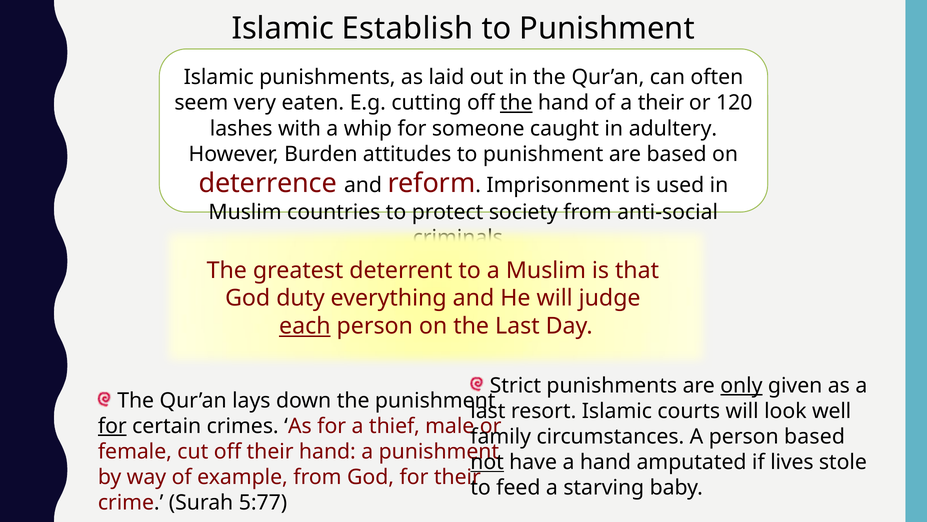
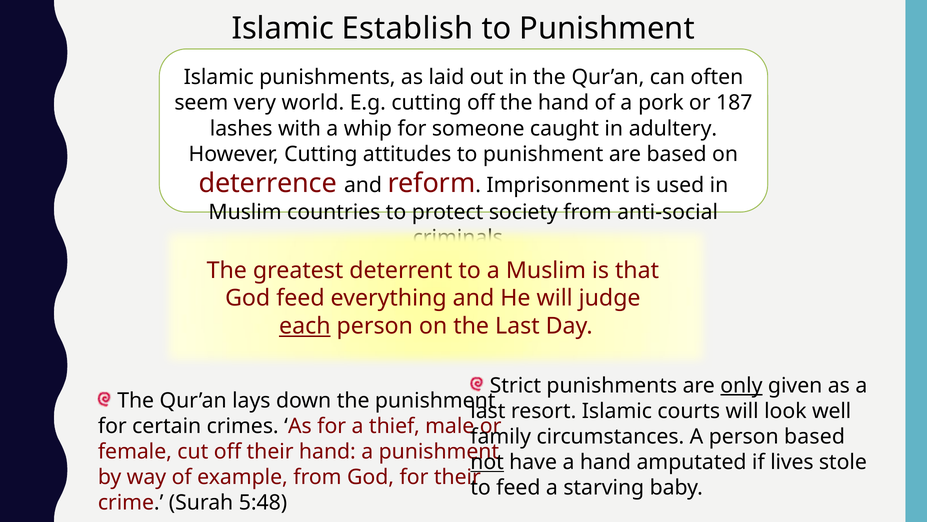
eaten: eaten -> world (313, 103)
the underline: present -> none (516, 103)
a their: their -> pork (661, 103)
120: 120 -> 187 (734, 103)
However Burden: Burden -> Cutting (321, 154)
God duty: duty -> feed (300, 298)
for underline: present -> none (112, 426)
5:77: 5:77 -> 5:48 (263, 502)
